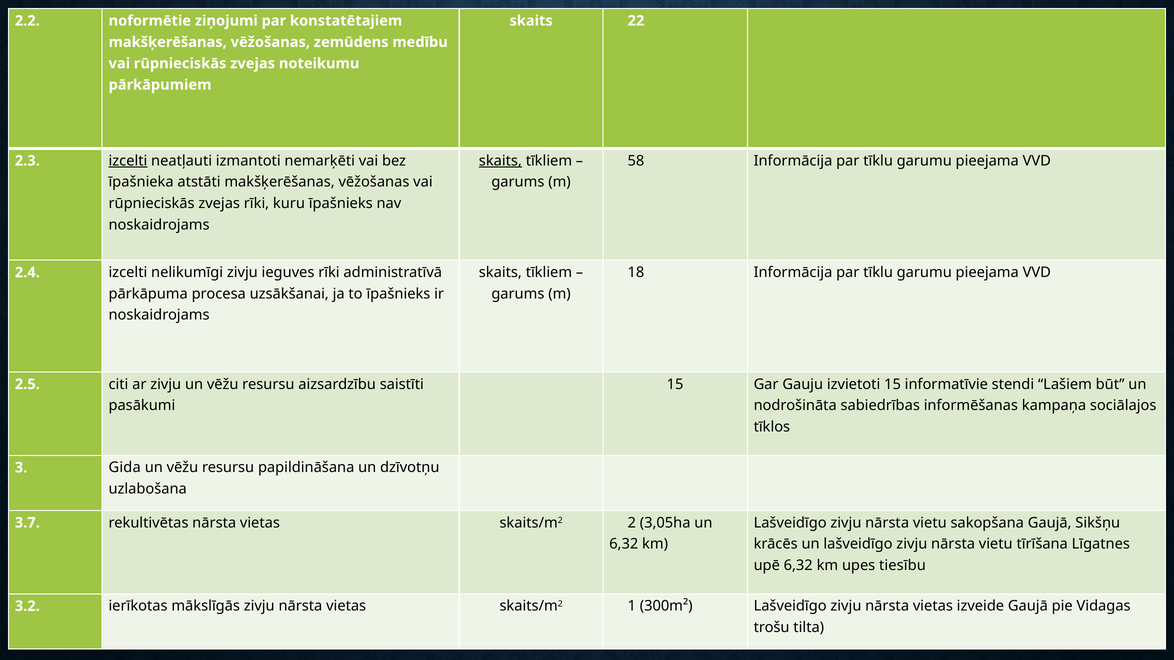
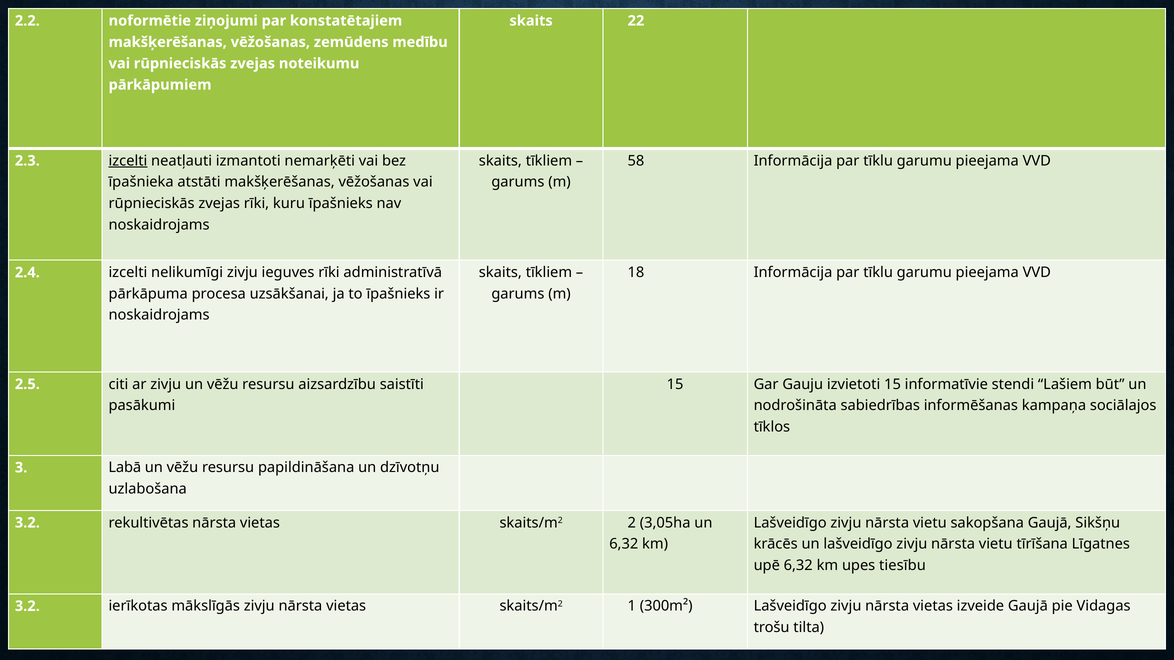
skaits underline: present -> none (500, 161)
Gida: Gida -> Labā (125, 468)
3.7: 3.7 -> 3.2 (27, 523)
